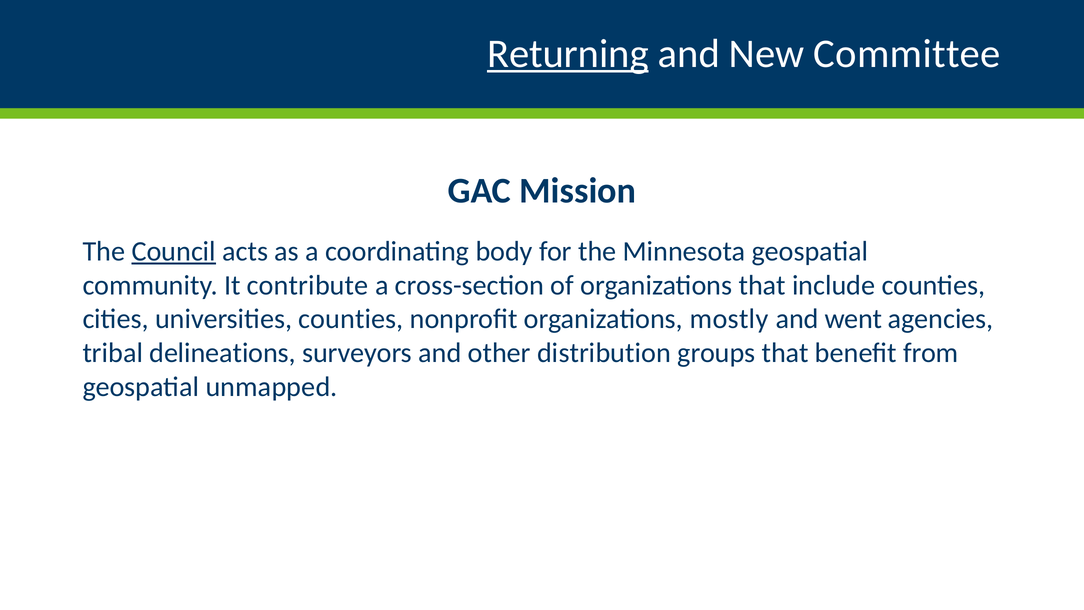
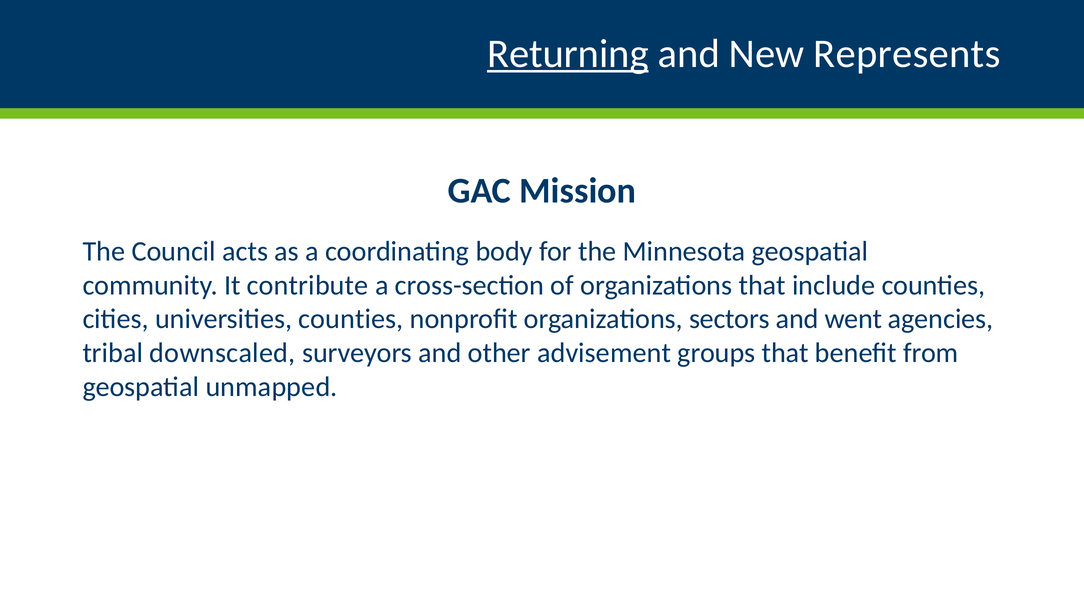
Committee: Committee -> Represents (907, 54)
Council underline: present -> none (174, 251)
mostly: mostly -> sectors (729, 319)
delineations: delineations -> downscaled (222, 353)
distribution: distribution -> advisement (604, 353)
